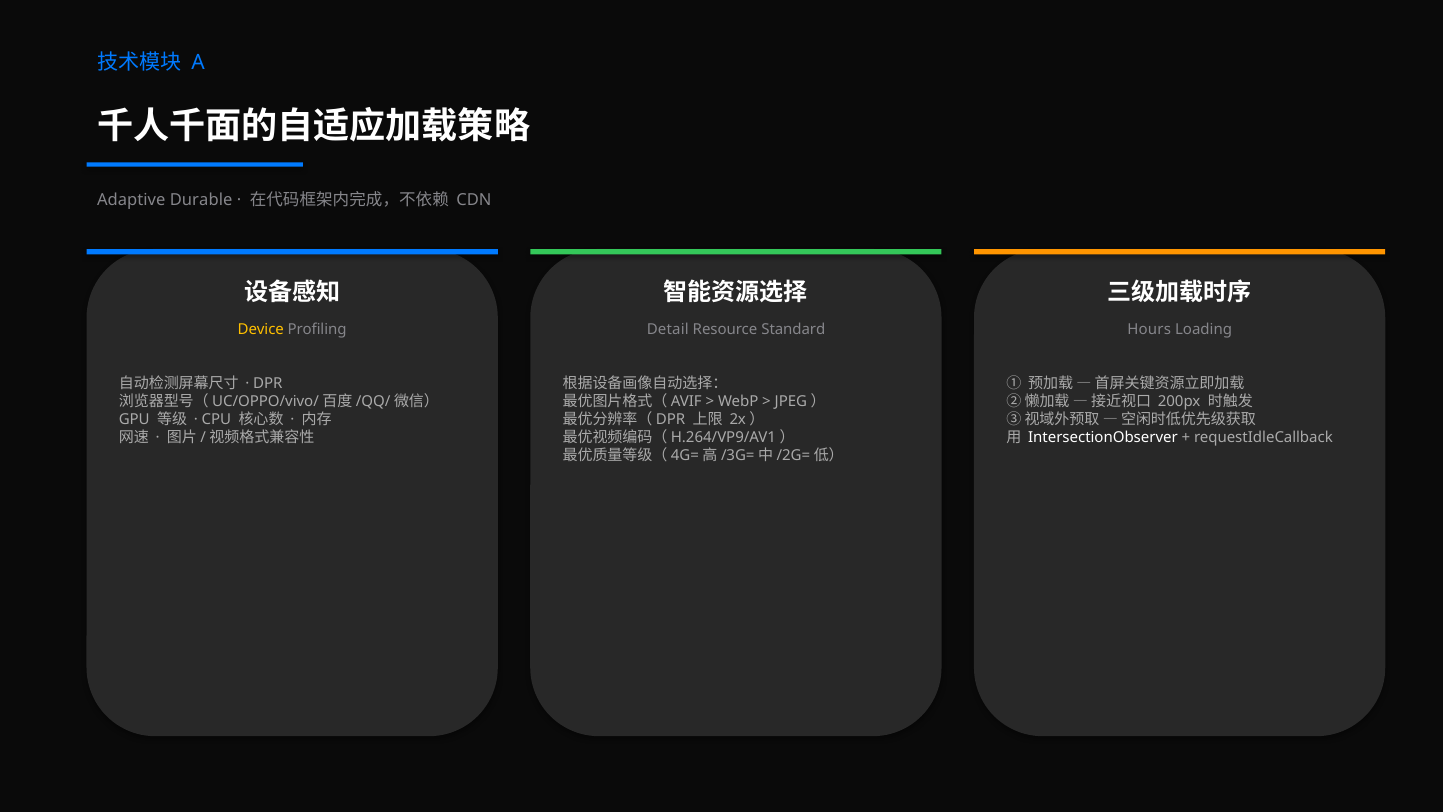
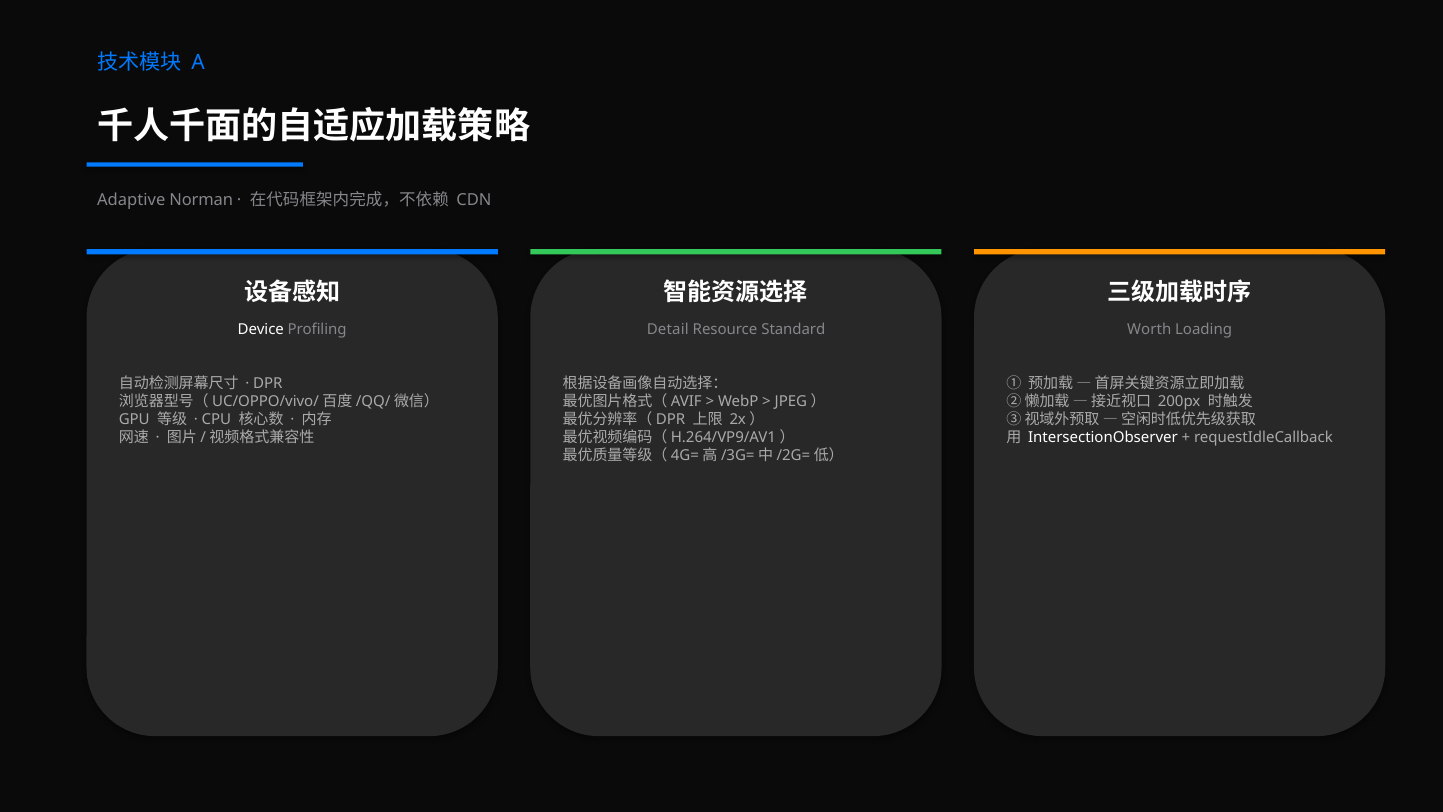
Durable: Durable -> Norman (201, 200)
Device colour: yellow -> white (261, 329)
Hours: Hours -> Worth (1149, 329)
